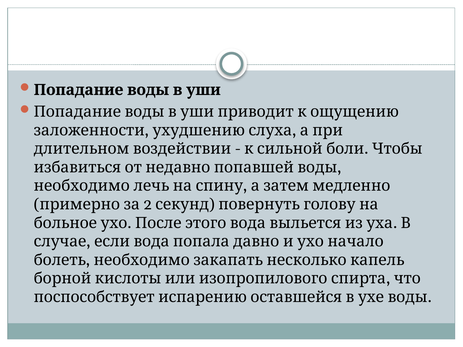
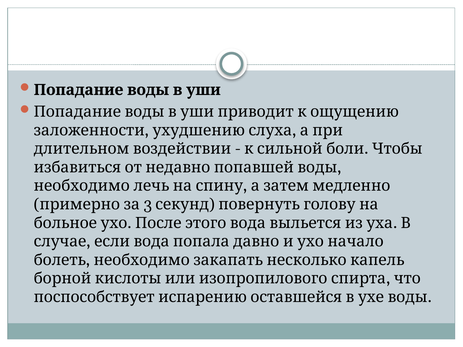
2: 2 -> 3 (148, 205)
